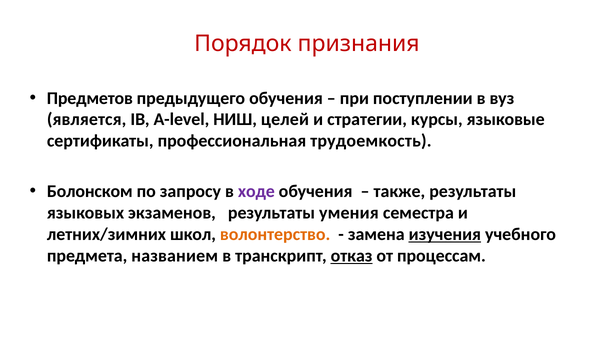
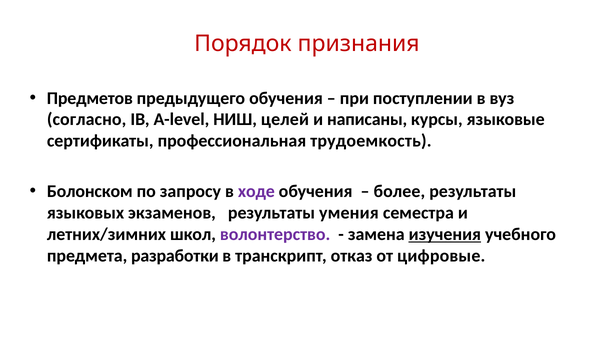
является: является -> согласно (87, 120)
стратегии: стратегии -> написаны (367, 120)
также: также -> более (399, 191)
волонтерство colour: orange -> purple (275, 234)
названием: названием -> разработки (175, 256)
отказ underline: present -> none (352, 256)
процессам: процессам -> цифровые (441, 256)
